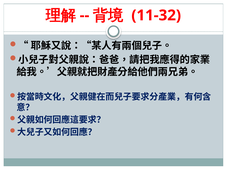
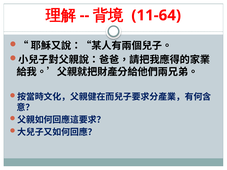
11-32: 11-32 -> 11-64 (156, 15)
